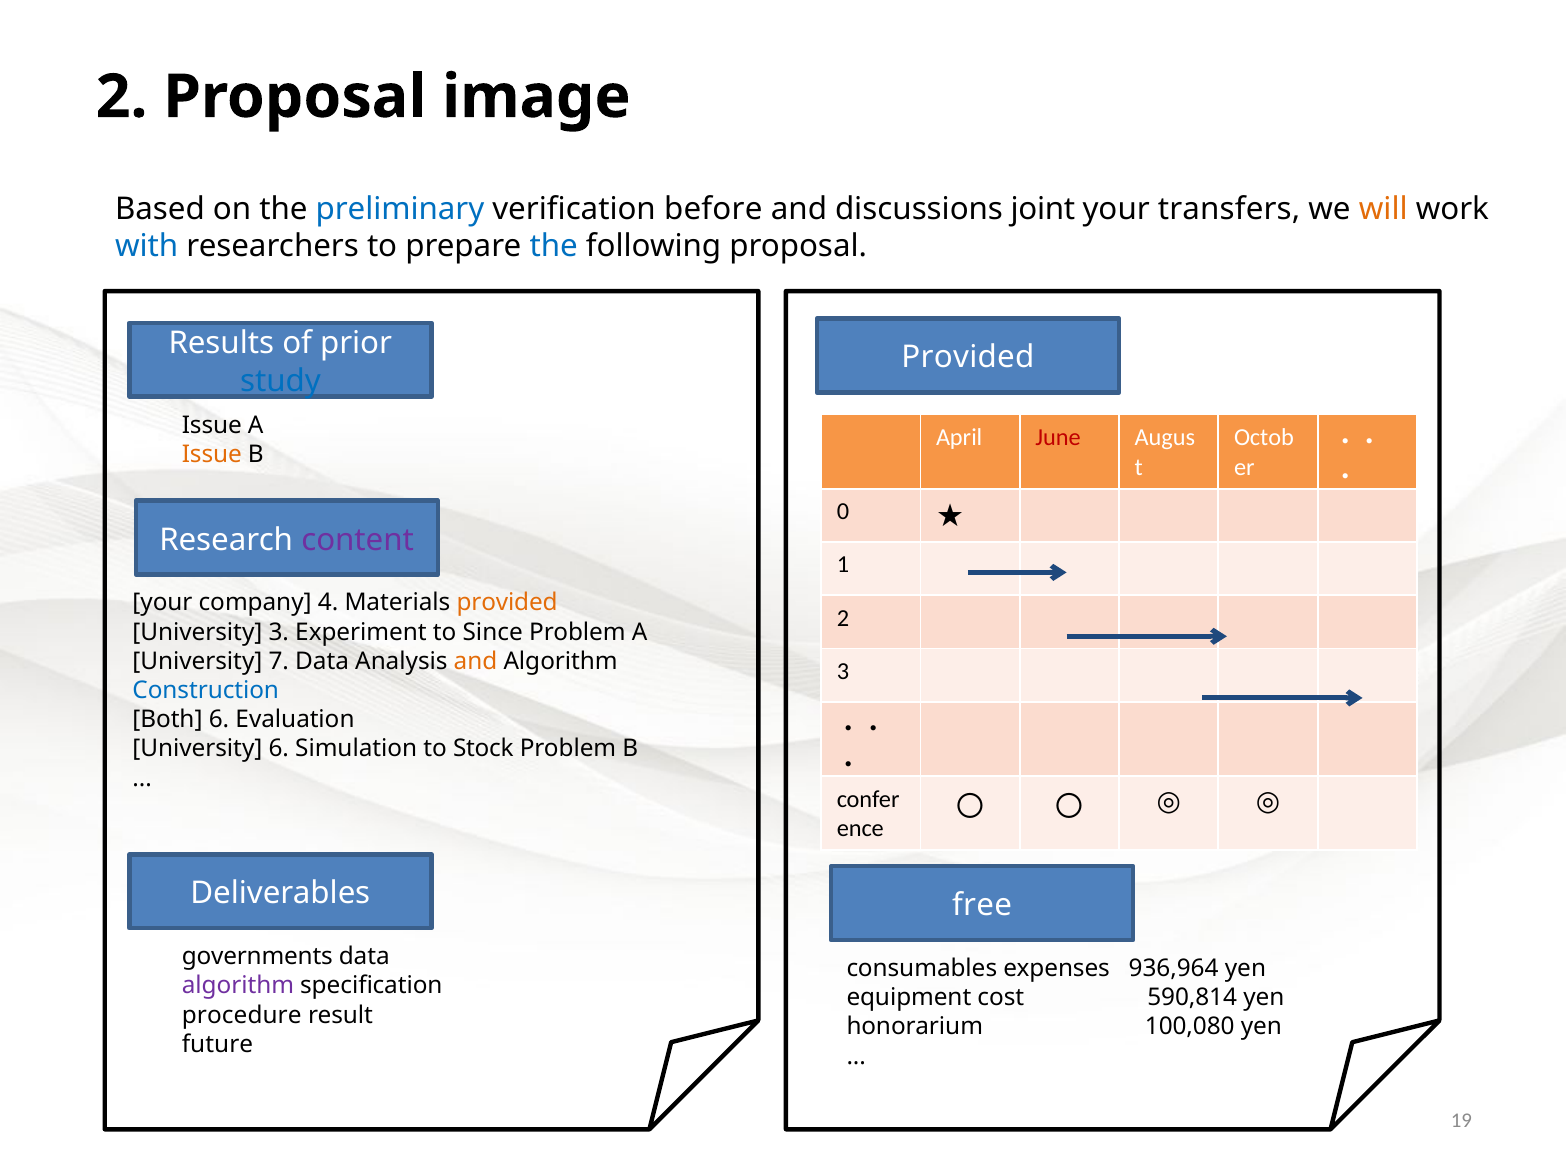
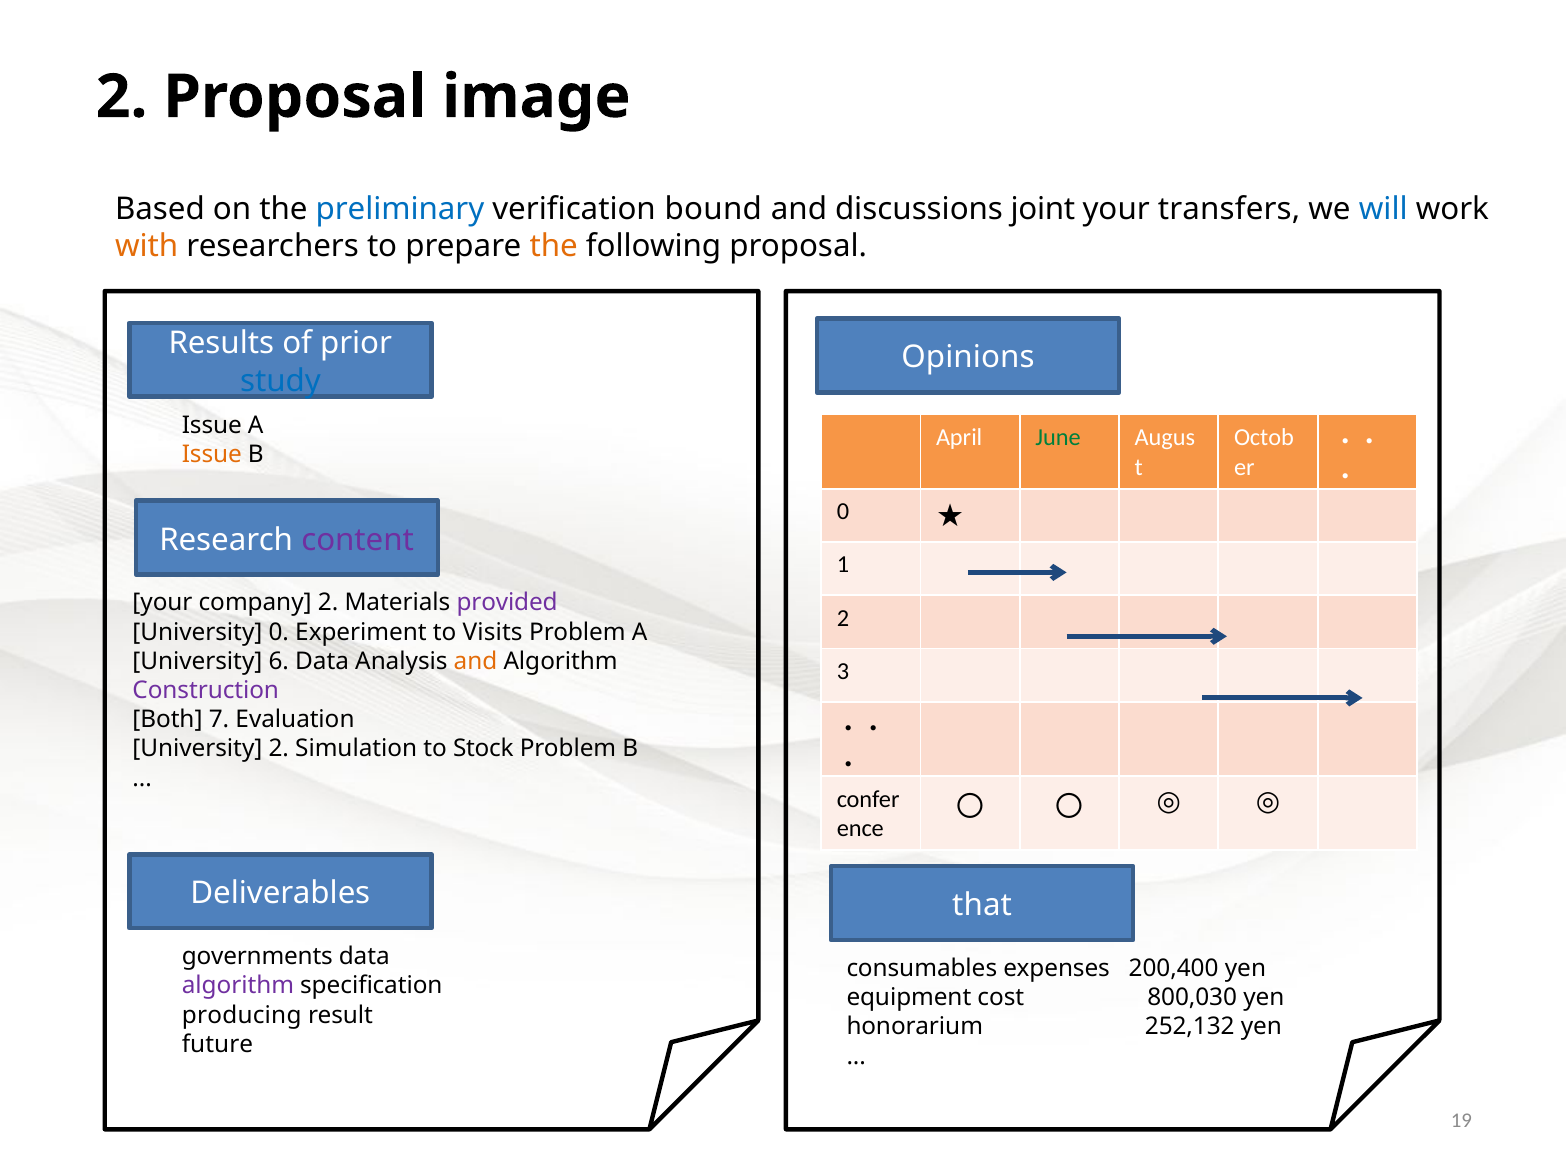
before: before -> bound (713, 209)
will colour: orange -> blue (1383, 209)
with colour: blue -> orange (147, 247)
the colour: blue -> orange (554, 247)
Provided: Provided -> Opinions (968, 358)
June colour: red -> green (1058, 438)
company 4: 4 -> 2 (328, 603)
provided colour: orange -> purple (507, 603)
University 3: 3 -> 0 (279, 632)
Since: Since -> Visits (493, 632)
7: 7 -> 6 (279, 662)
Construction colour: blue -> purple (206, 691)
Both 6: 6 -> 7 (219, 720)
University 6: 6 -> 2 (279, 749)
free: free -> that (982, 906)
936,964: 936,964 -> 200,400 (1174, 969)
590,814: 590,814 -> 800,030 (1192, 998)
procedure: procedure -> producing (242, 1015)
100,080: 100,080 -> 252,132 (1190, 1027)
